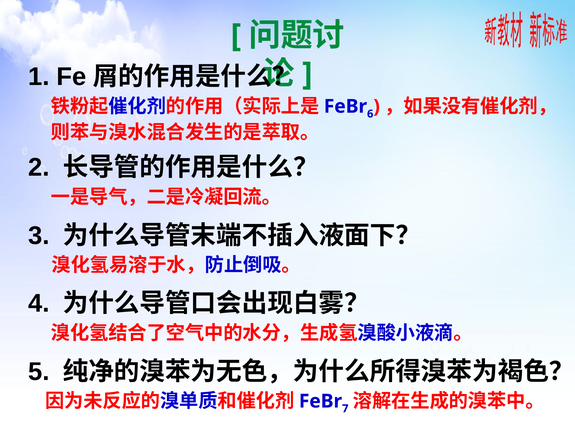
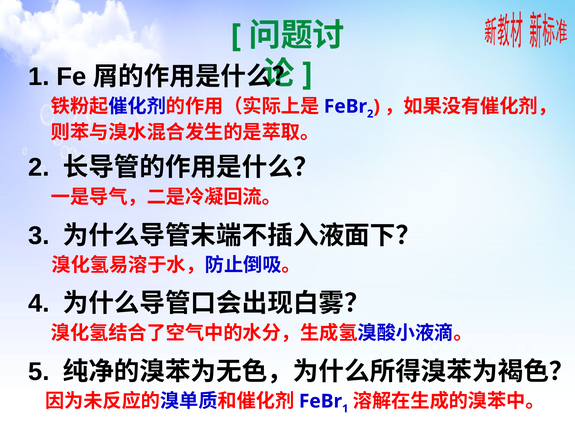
6: 6 -> 2 (370, 114)
7: 7 -> 1 (345, 408)
